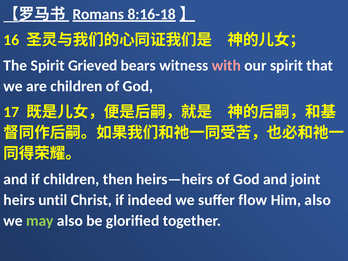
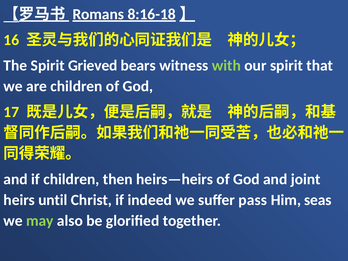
with colour: pink -> light green (226, 66)
flow: flow -> pass (253, 200)
Him also: also -> seas (318, 200)
